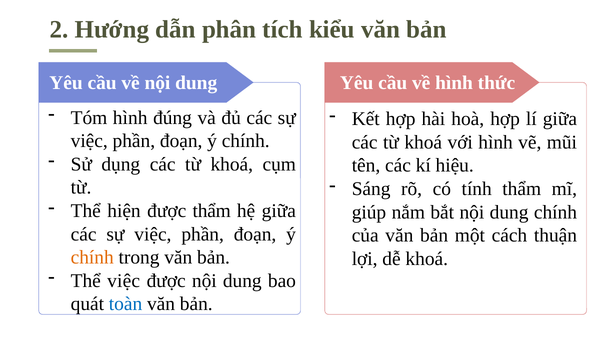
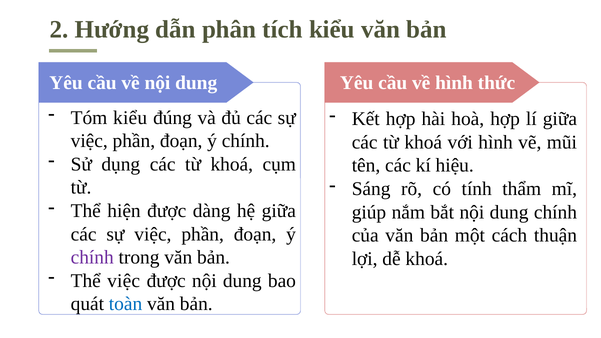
Tóm hình: hình -> kiểu (130, 118)
được thẩm: thẩm -> dàng (212, 211)
chính colour: orange -> purple (92, 257)
